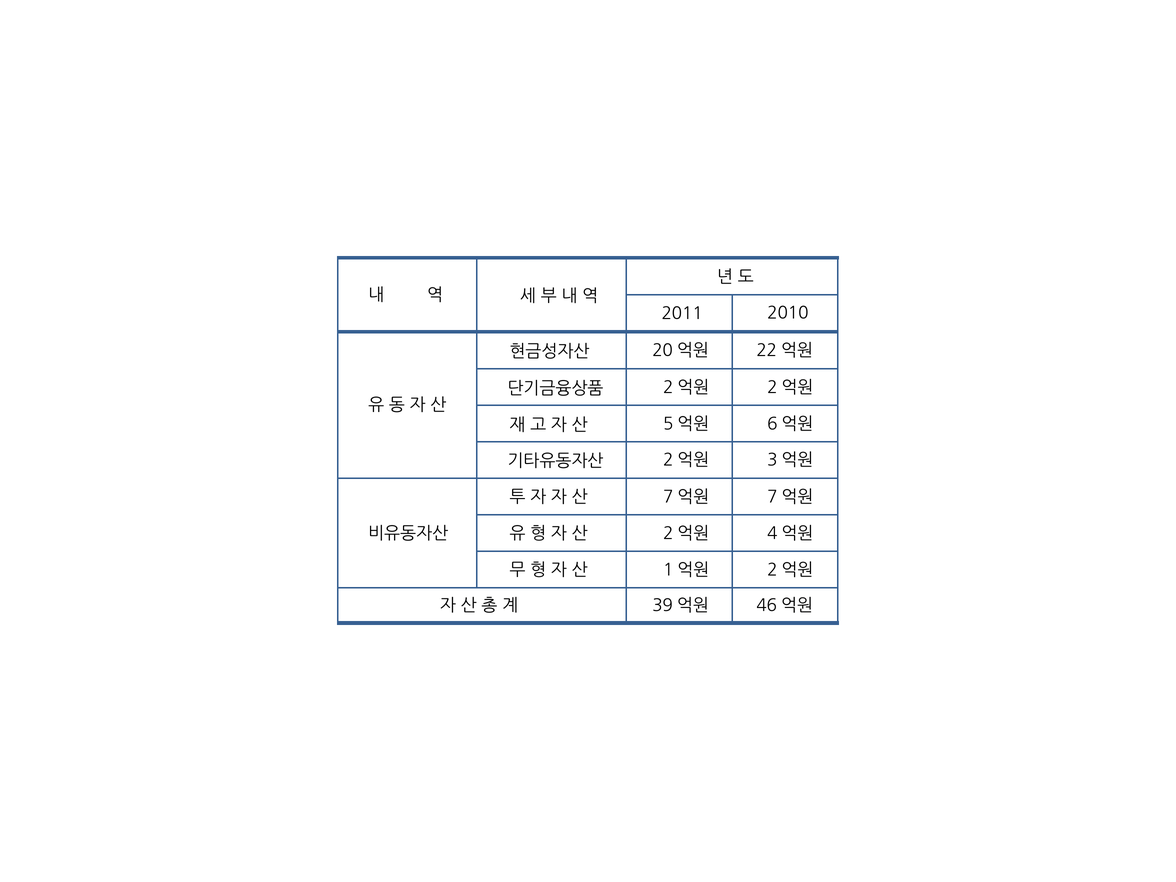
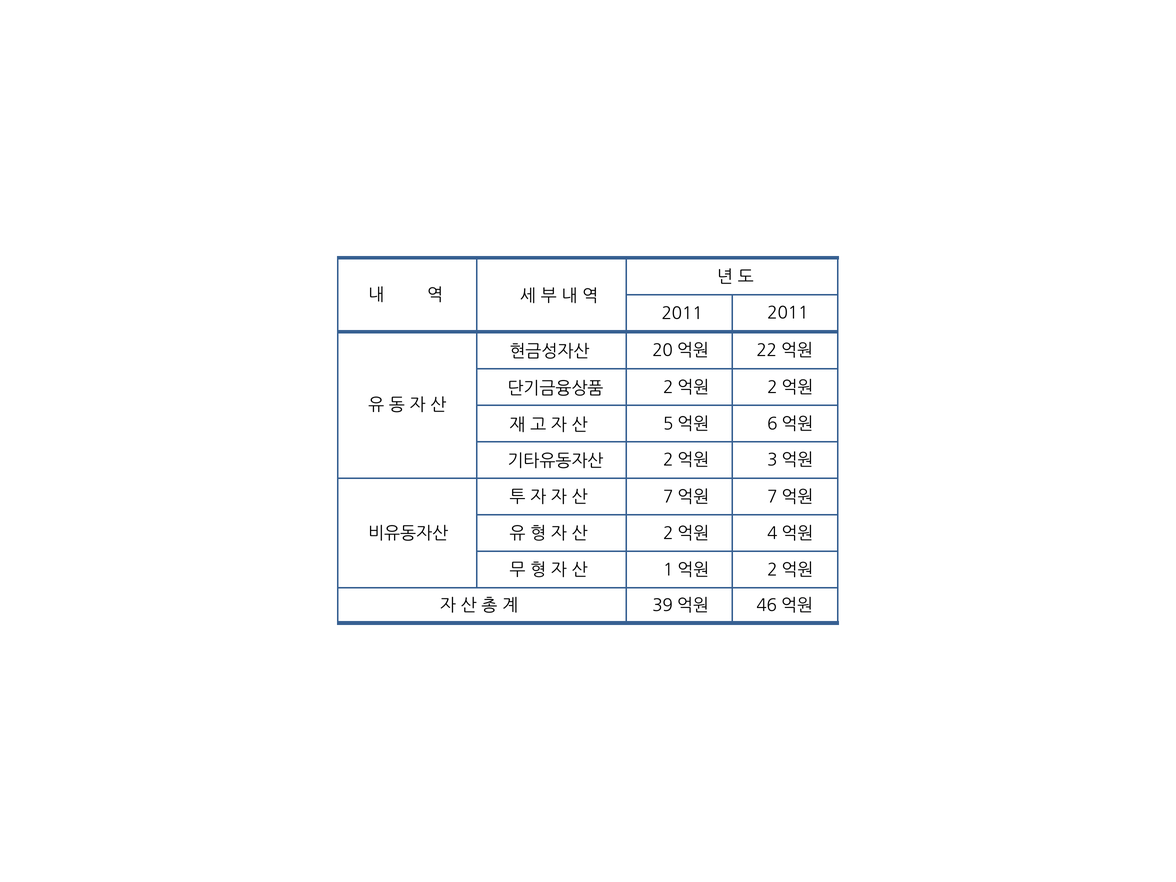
2011 2010: 2010 -> 2011 (788, 313)
